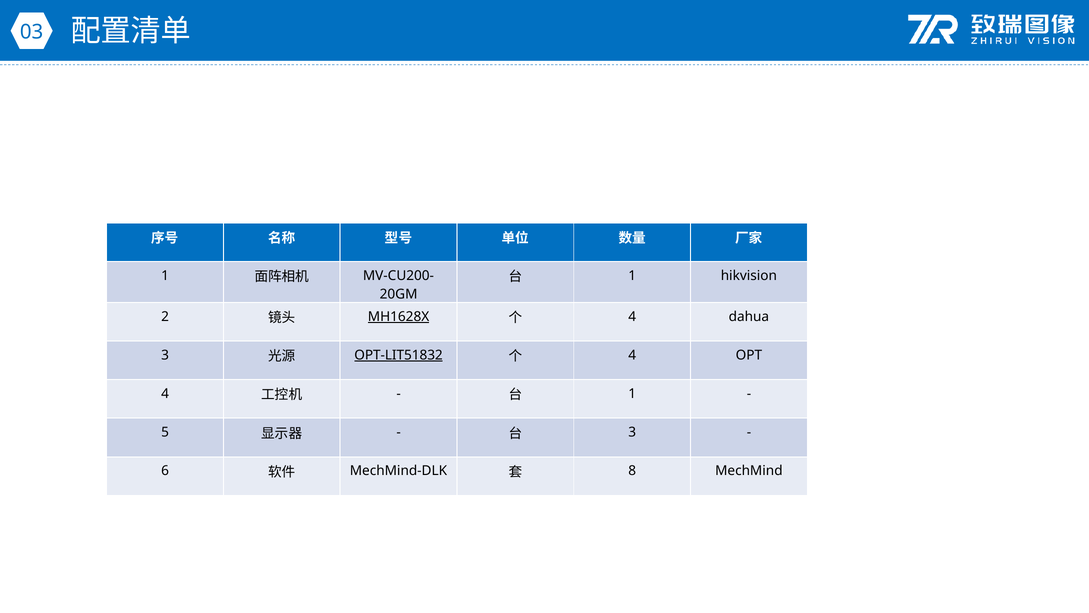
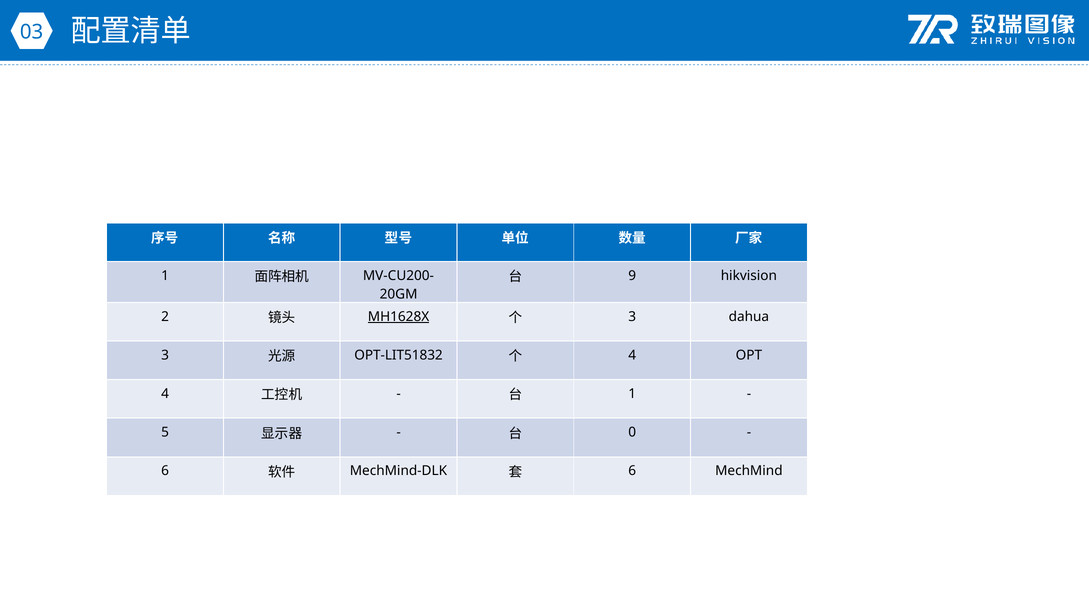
1: 1 -> 9 (632, 275)
4: 4 -> 3 (632, 316)
OPT-LIT51832 underline: present -> none (399, 355)
3: 3 -> 0 (632, 432)
8: 8 -> 6 (632, 471)
